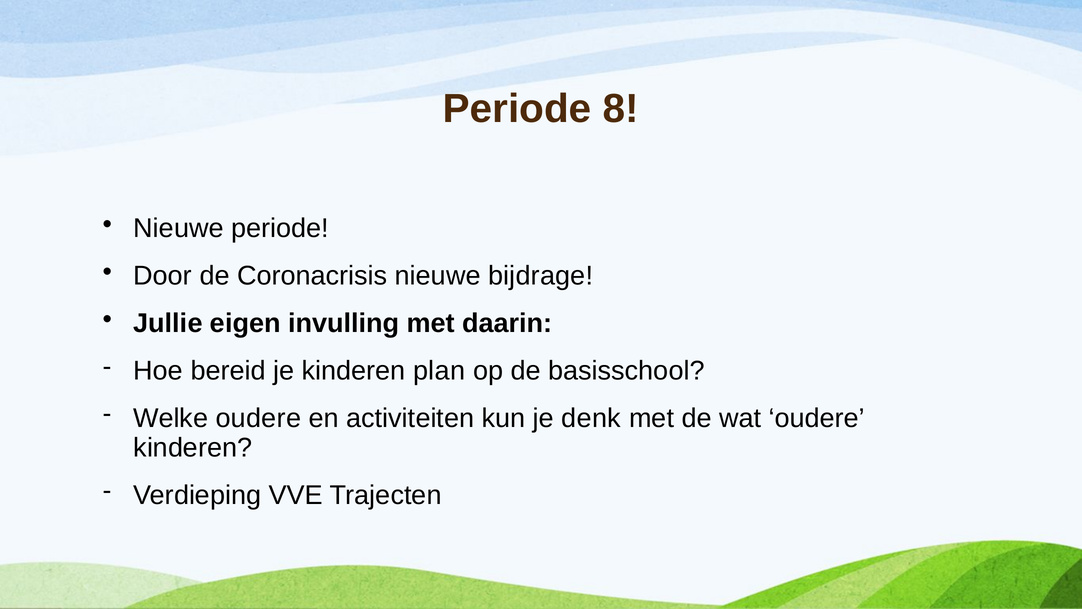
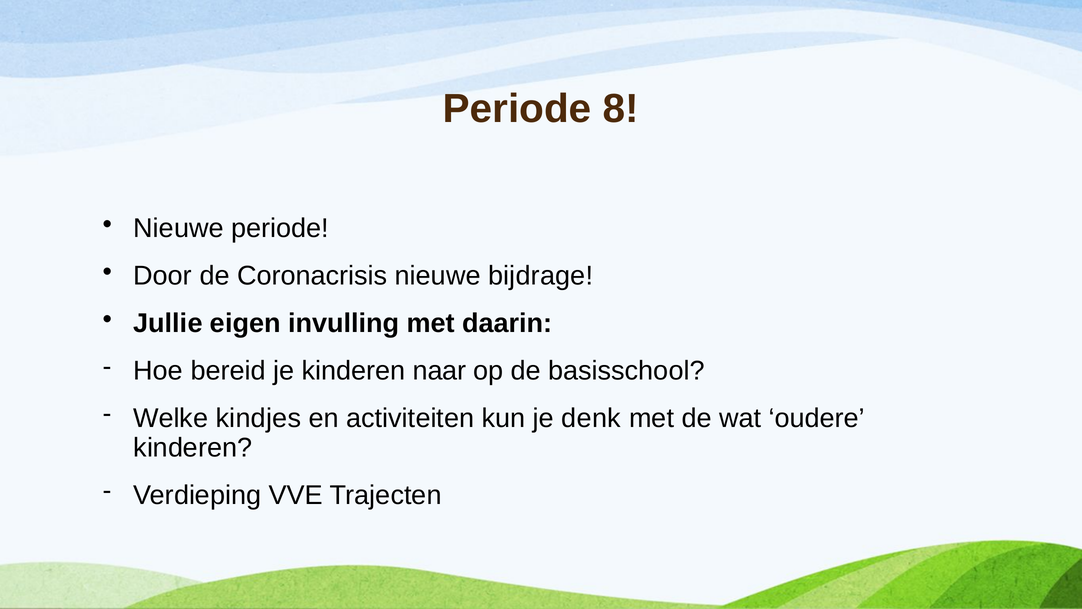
plan: plan -> naar (439, 371)
Welke oudere: oudere -> kindjes (258, 418)
